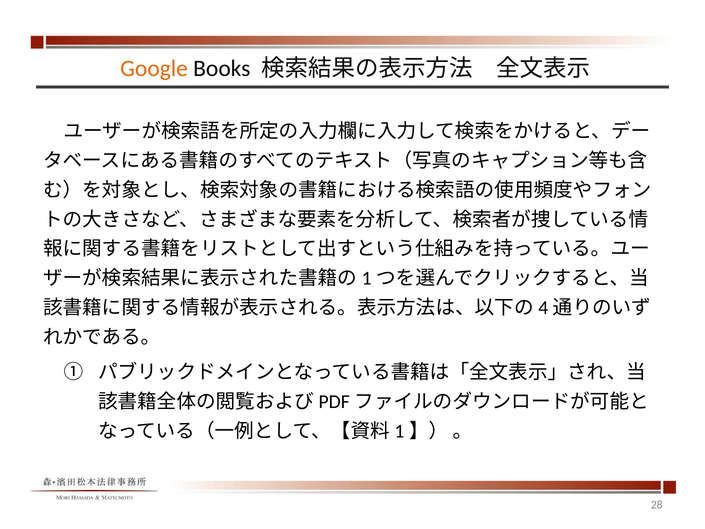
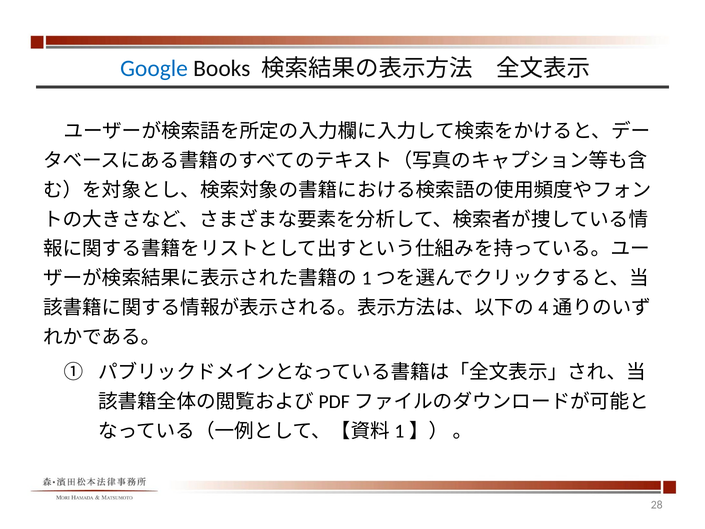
Google colour: orange -> blue (154, 68)
